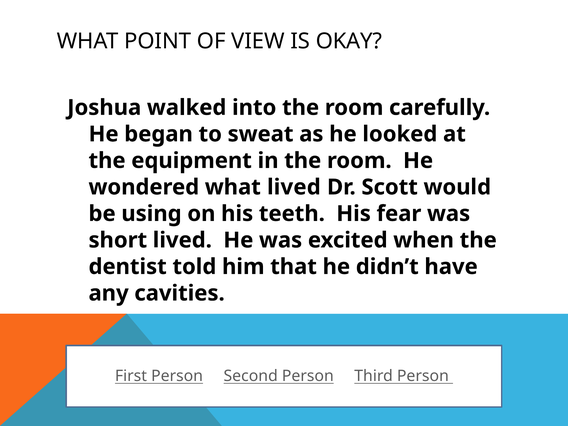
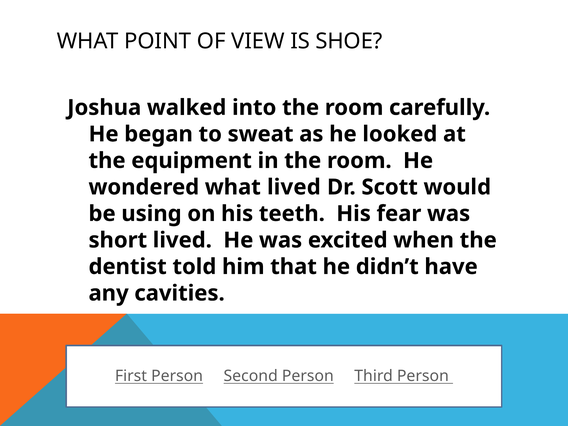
OKAY: OKAY -> SHOE (349, 41)
